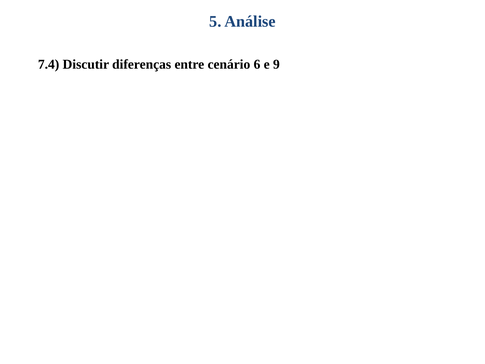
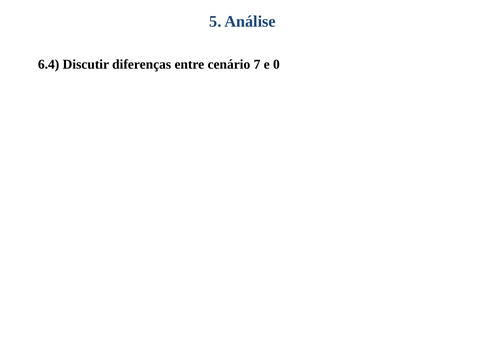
7.4: 7.4 -> 6.4 (49, 64)
6: 6 -> 7 (257, 64)
9: 9 -> 0 (276, 64)
